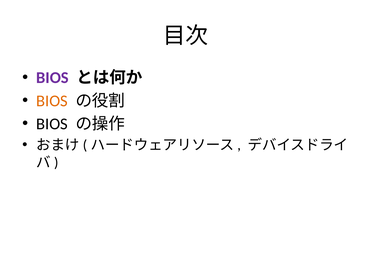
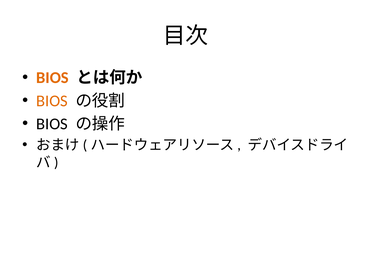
BIOS colour: purple -> orange (52, 78)
